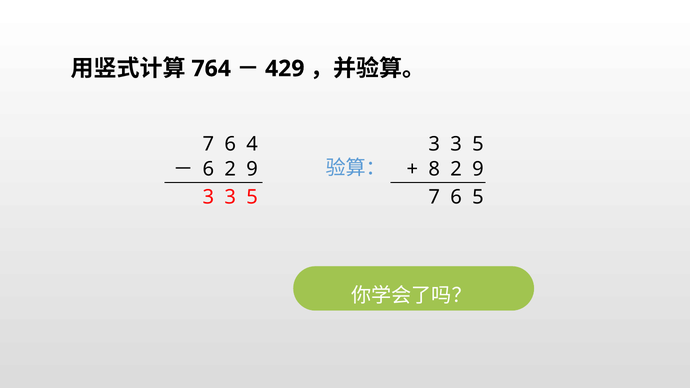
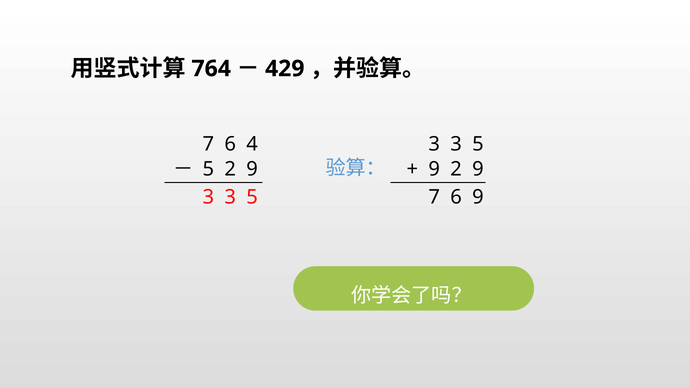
6: 6 -> 5 (208, 169)
8: 8 -> 9 (434, 169)
6 5: 5 -> 9 (478, 197)
